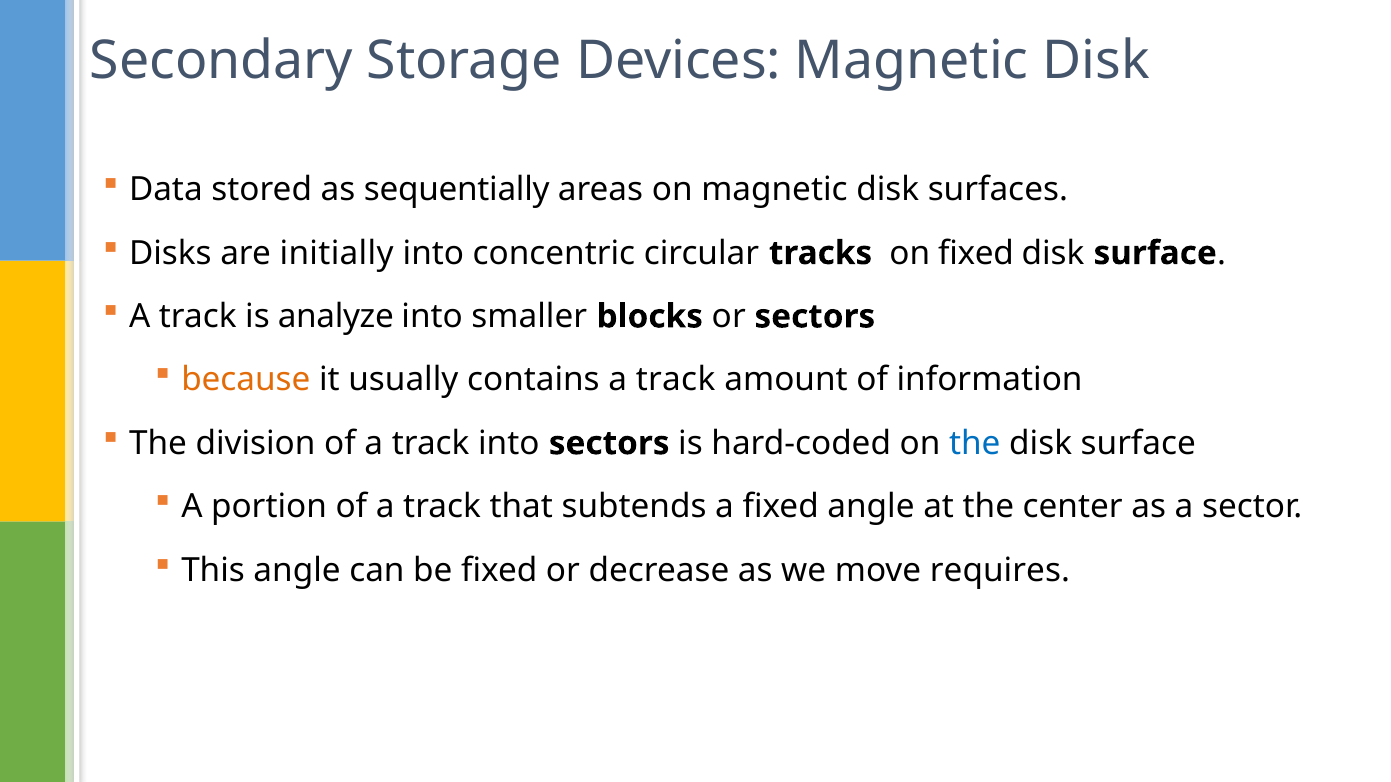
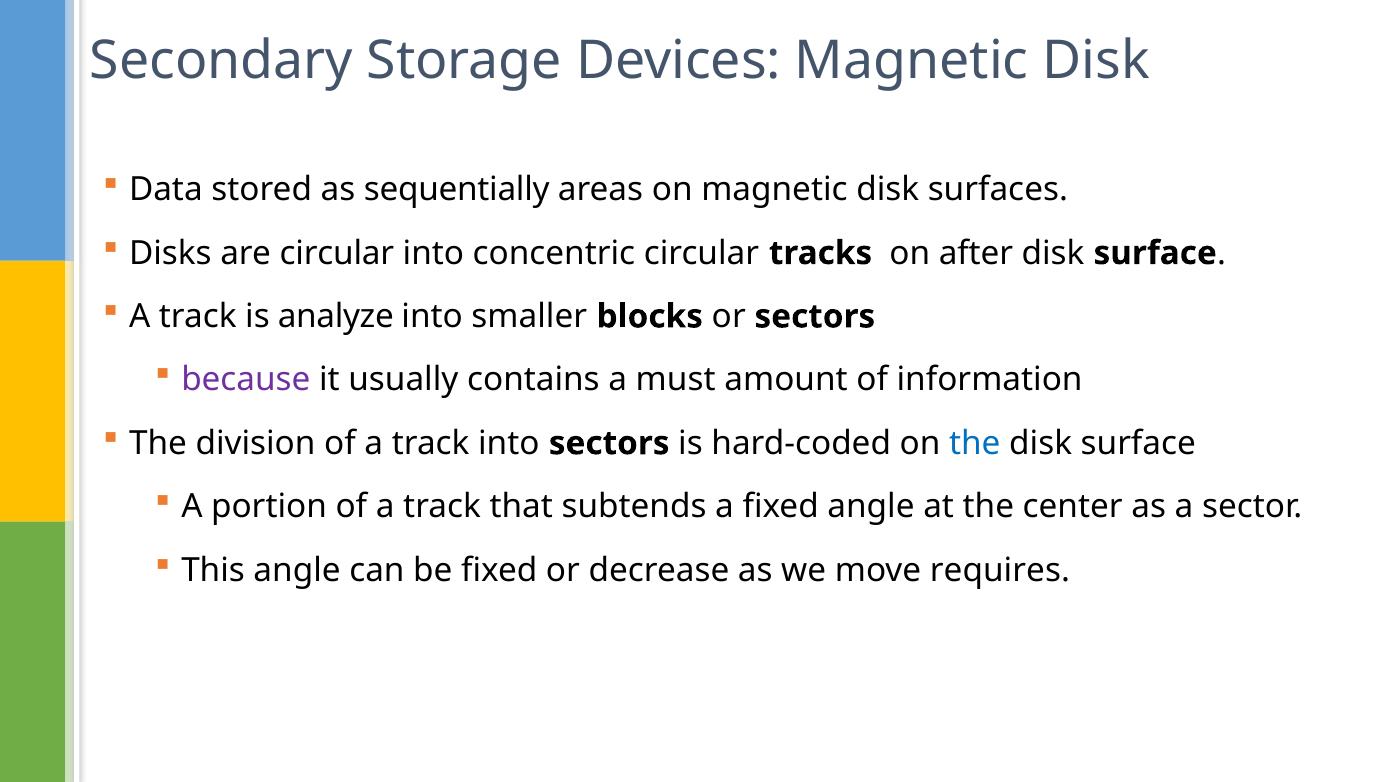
are initially: initially -> circular (337, 253)
on fixed: fixed -> after (976, 253)
because colour: orange -> purple (246, 380)
contains a track: track -> must (676, 380)
